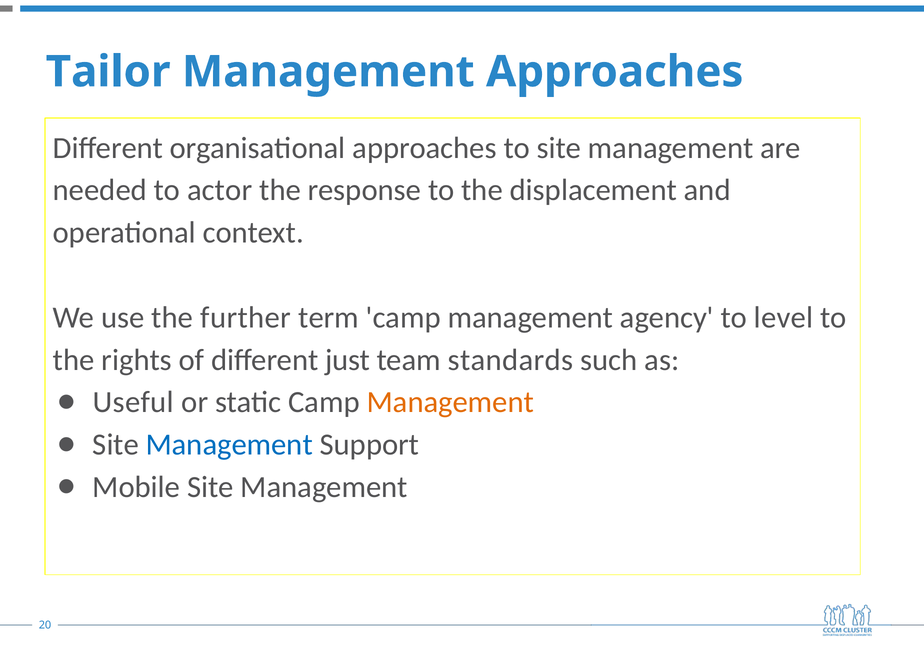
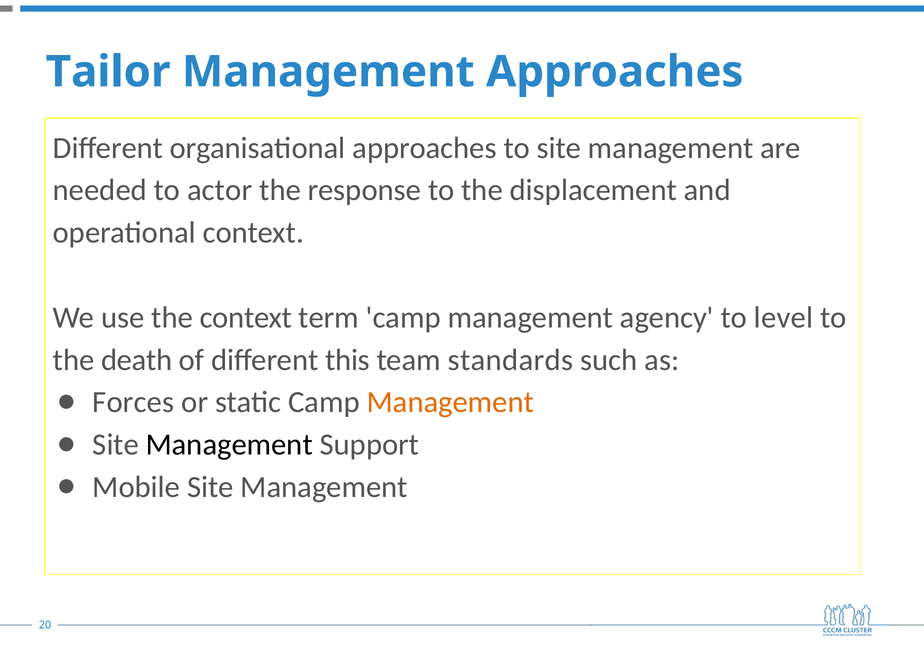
the further: further -> context (246, 318)
rights: rights -> death (137, 360)
just: just -> this (348, 360)
Useful: Useful -> Forces (133, 402)
Management colour: blue -> black (229, 445)
